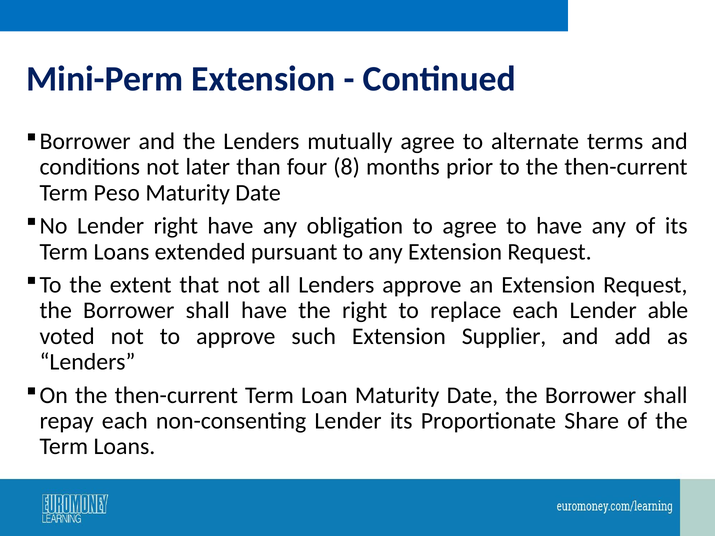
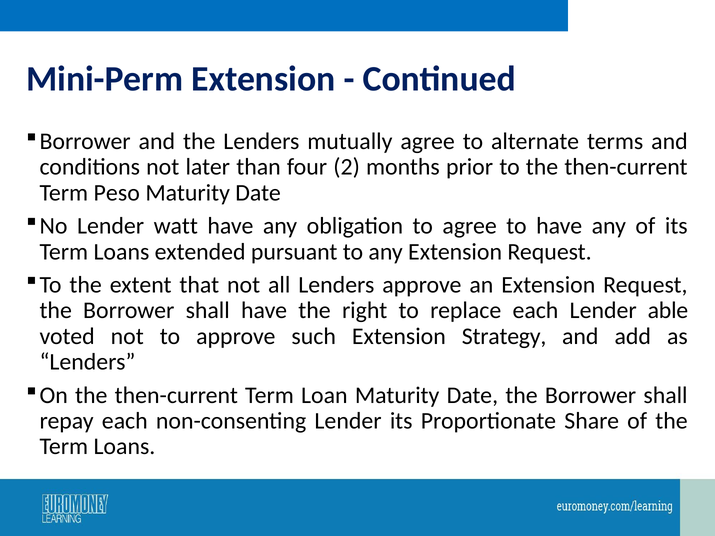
8: 8 -> 2 (347, 167)
Lender right: right -> watt (176, 226)
Supplier: Supplier -> Strategy (504, 336)
